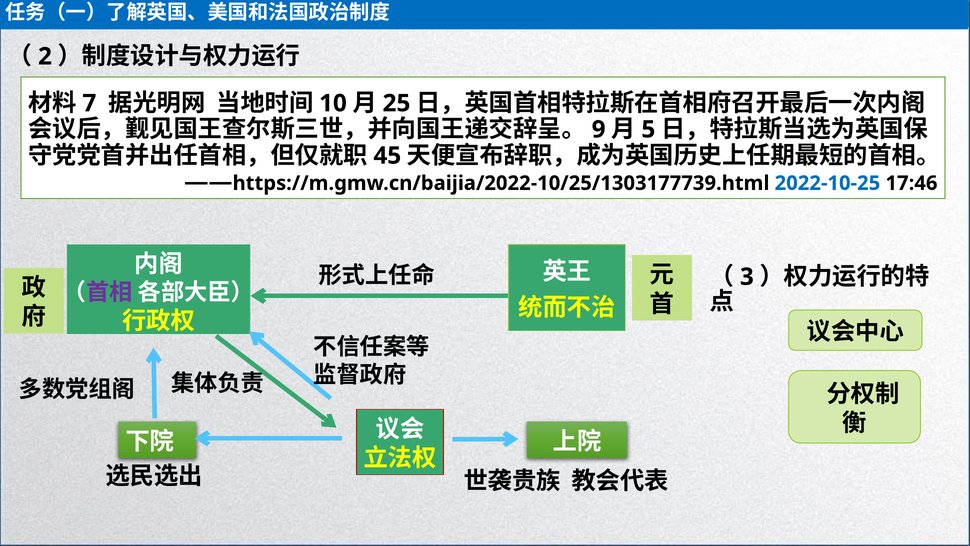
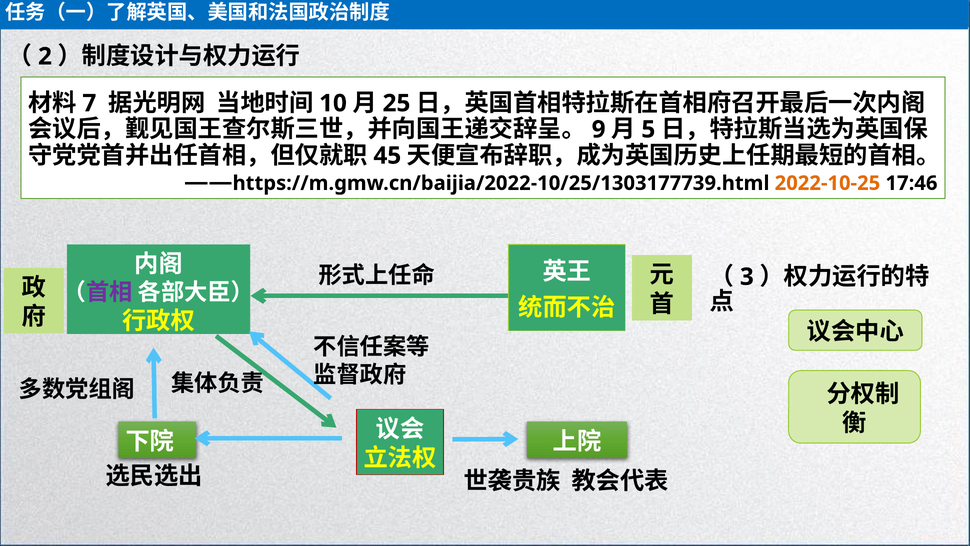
2022-10-25 colour: blue -> orange (827, 183)
